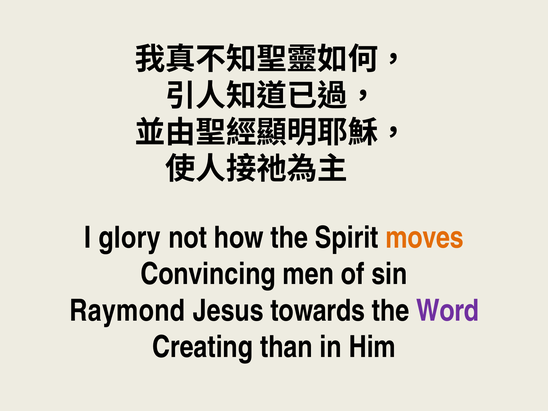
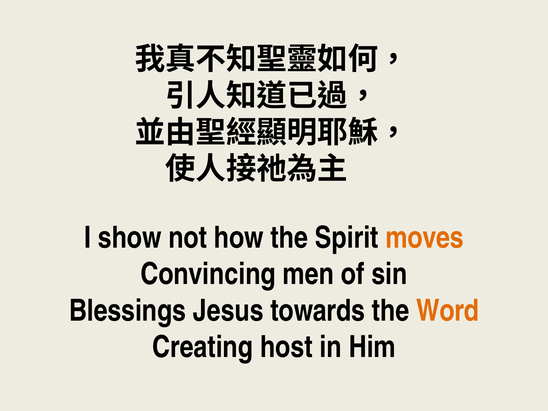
glory: glory -> show (130, 238)
Raymond: Raymond -> Blessings (128, 311)
Word colour: purple -> orange (448, 311)
than: than -> host (286, 347)
